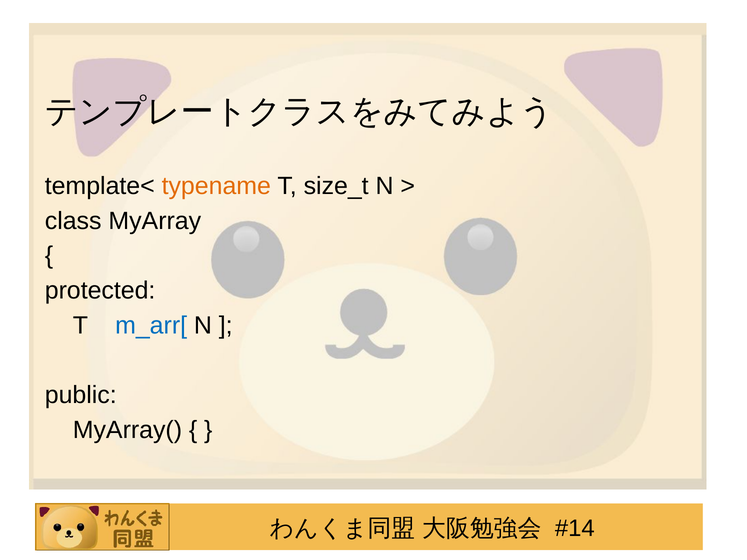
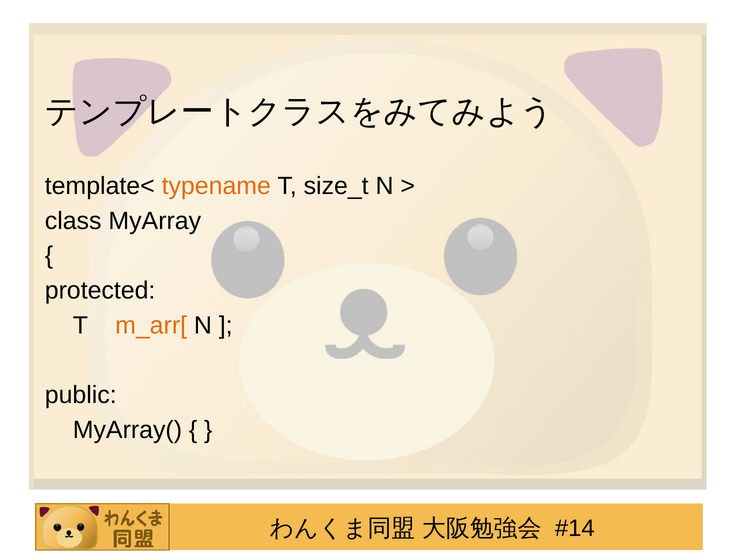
m_arr[ colour: blue -> orange (151, 325)
